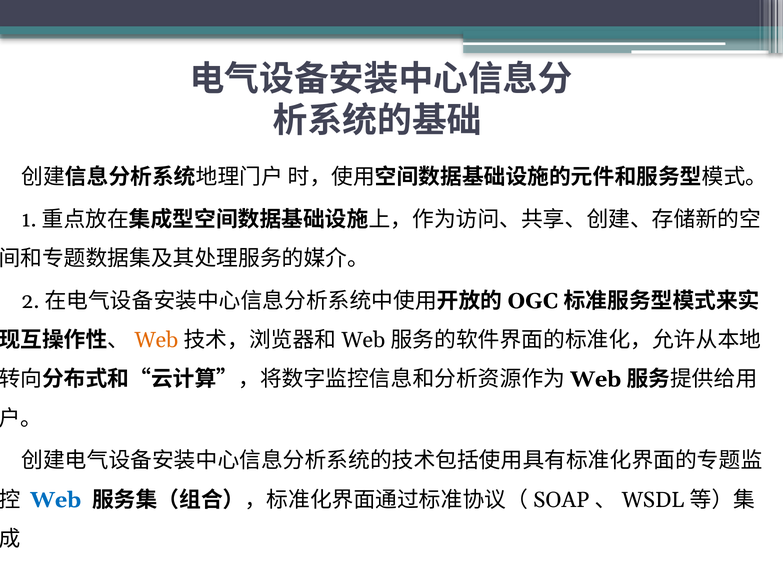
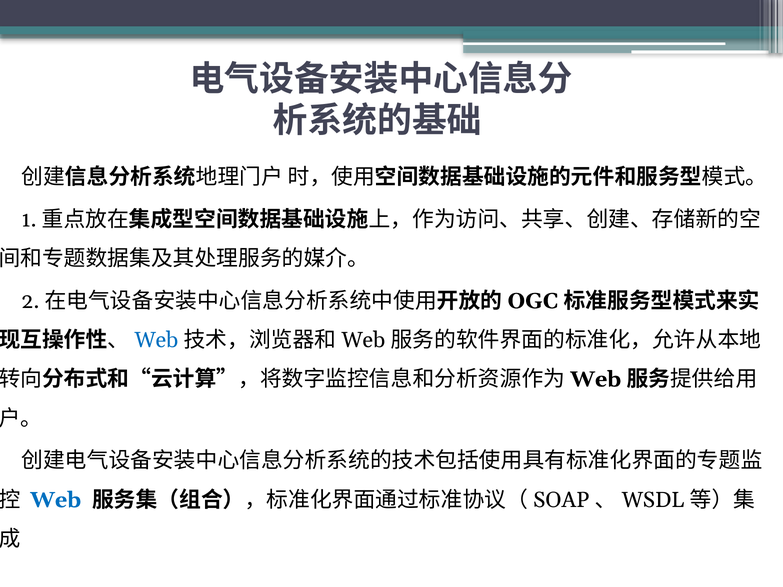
Web colour: orange -> blue (156, 340)
